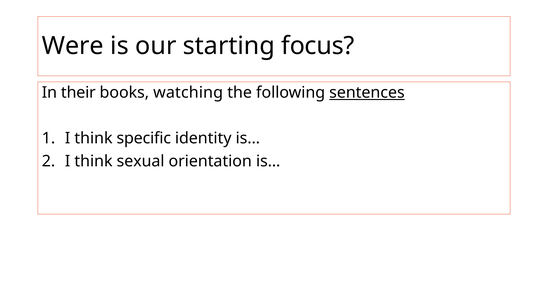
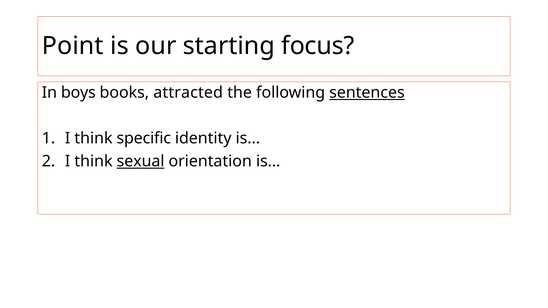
Were: Were -> Point (73, 46)
their: their -> boys (78, 93)
watching: watching -> attracted (188, 93)
sexual underline: none -> present (141, 161)
